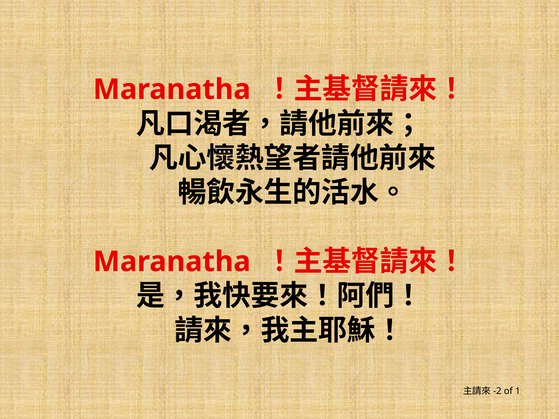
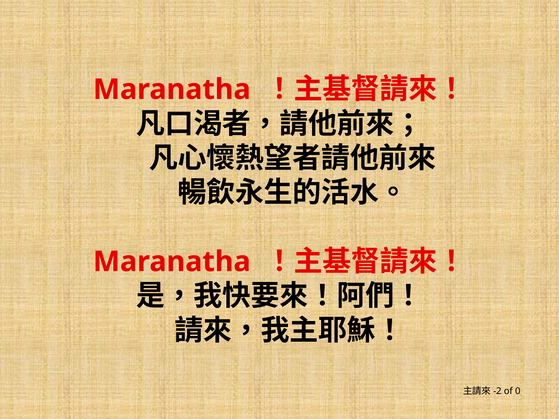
1: 1 -> 0 (518, 391)
